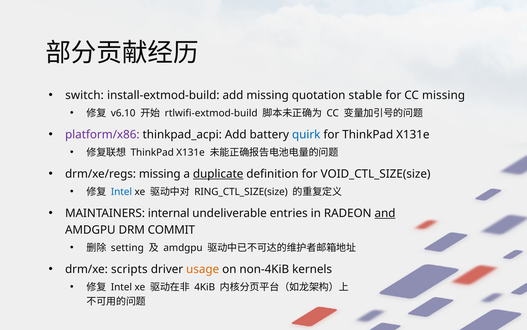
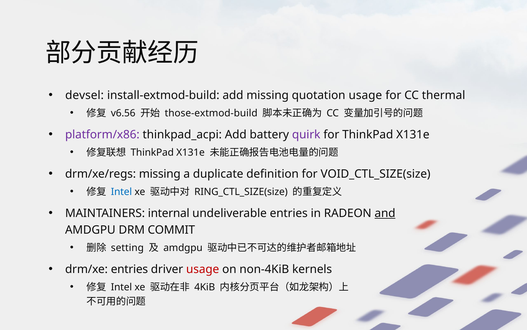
switch: switch -> devsel (85, 95)
quotation stable: stable -> usage (365, 95)
CC missing: missing -> thermal (444, 95)
v6.10: v6.10 -> v6.56 (123, 113)
rtlwifi-extmod-build: rtlwifi-extmod-build -> those-extmod-build (211, 113)
quirk colour: blue -> purple (306, 134)
duplicate underline: present -> none (218, 174)
drm/xe scripts: scripts -> entries (129, 269)
usage colour: orange -> red (203, 269)
